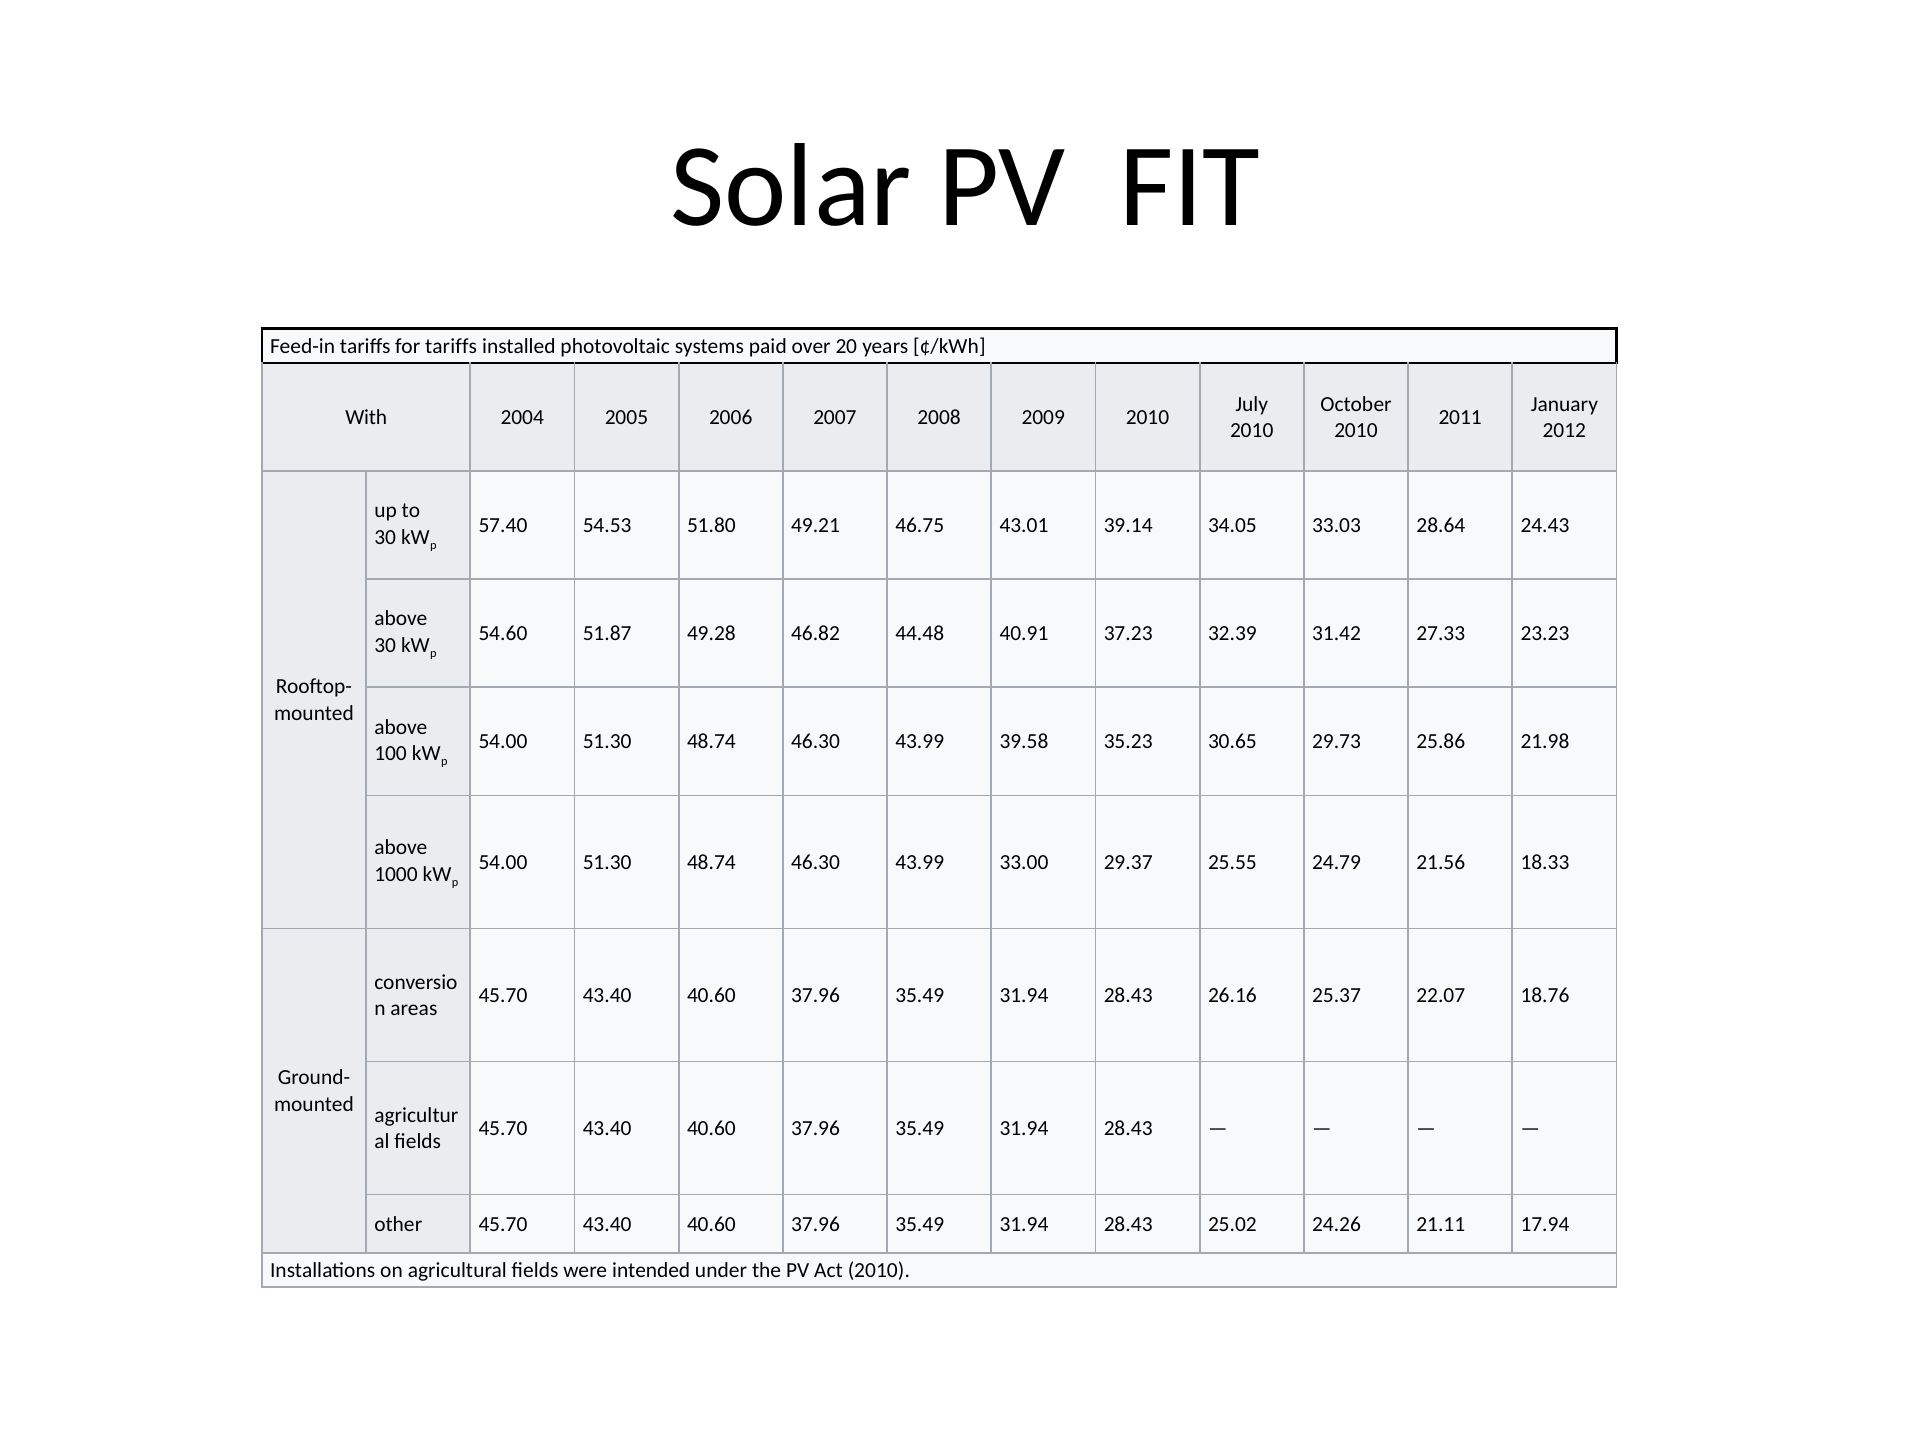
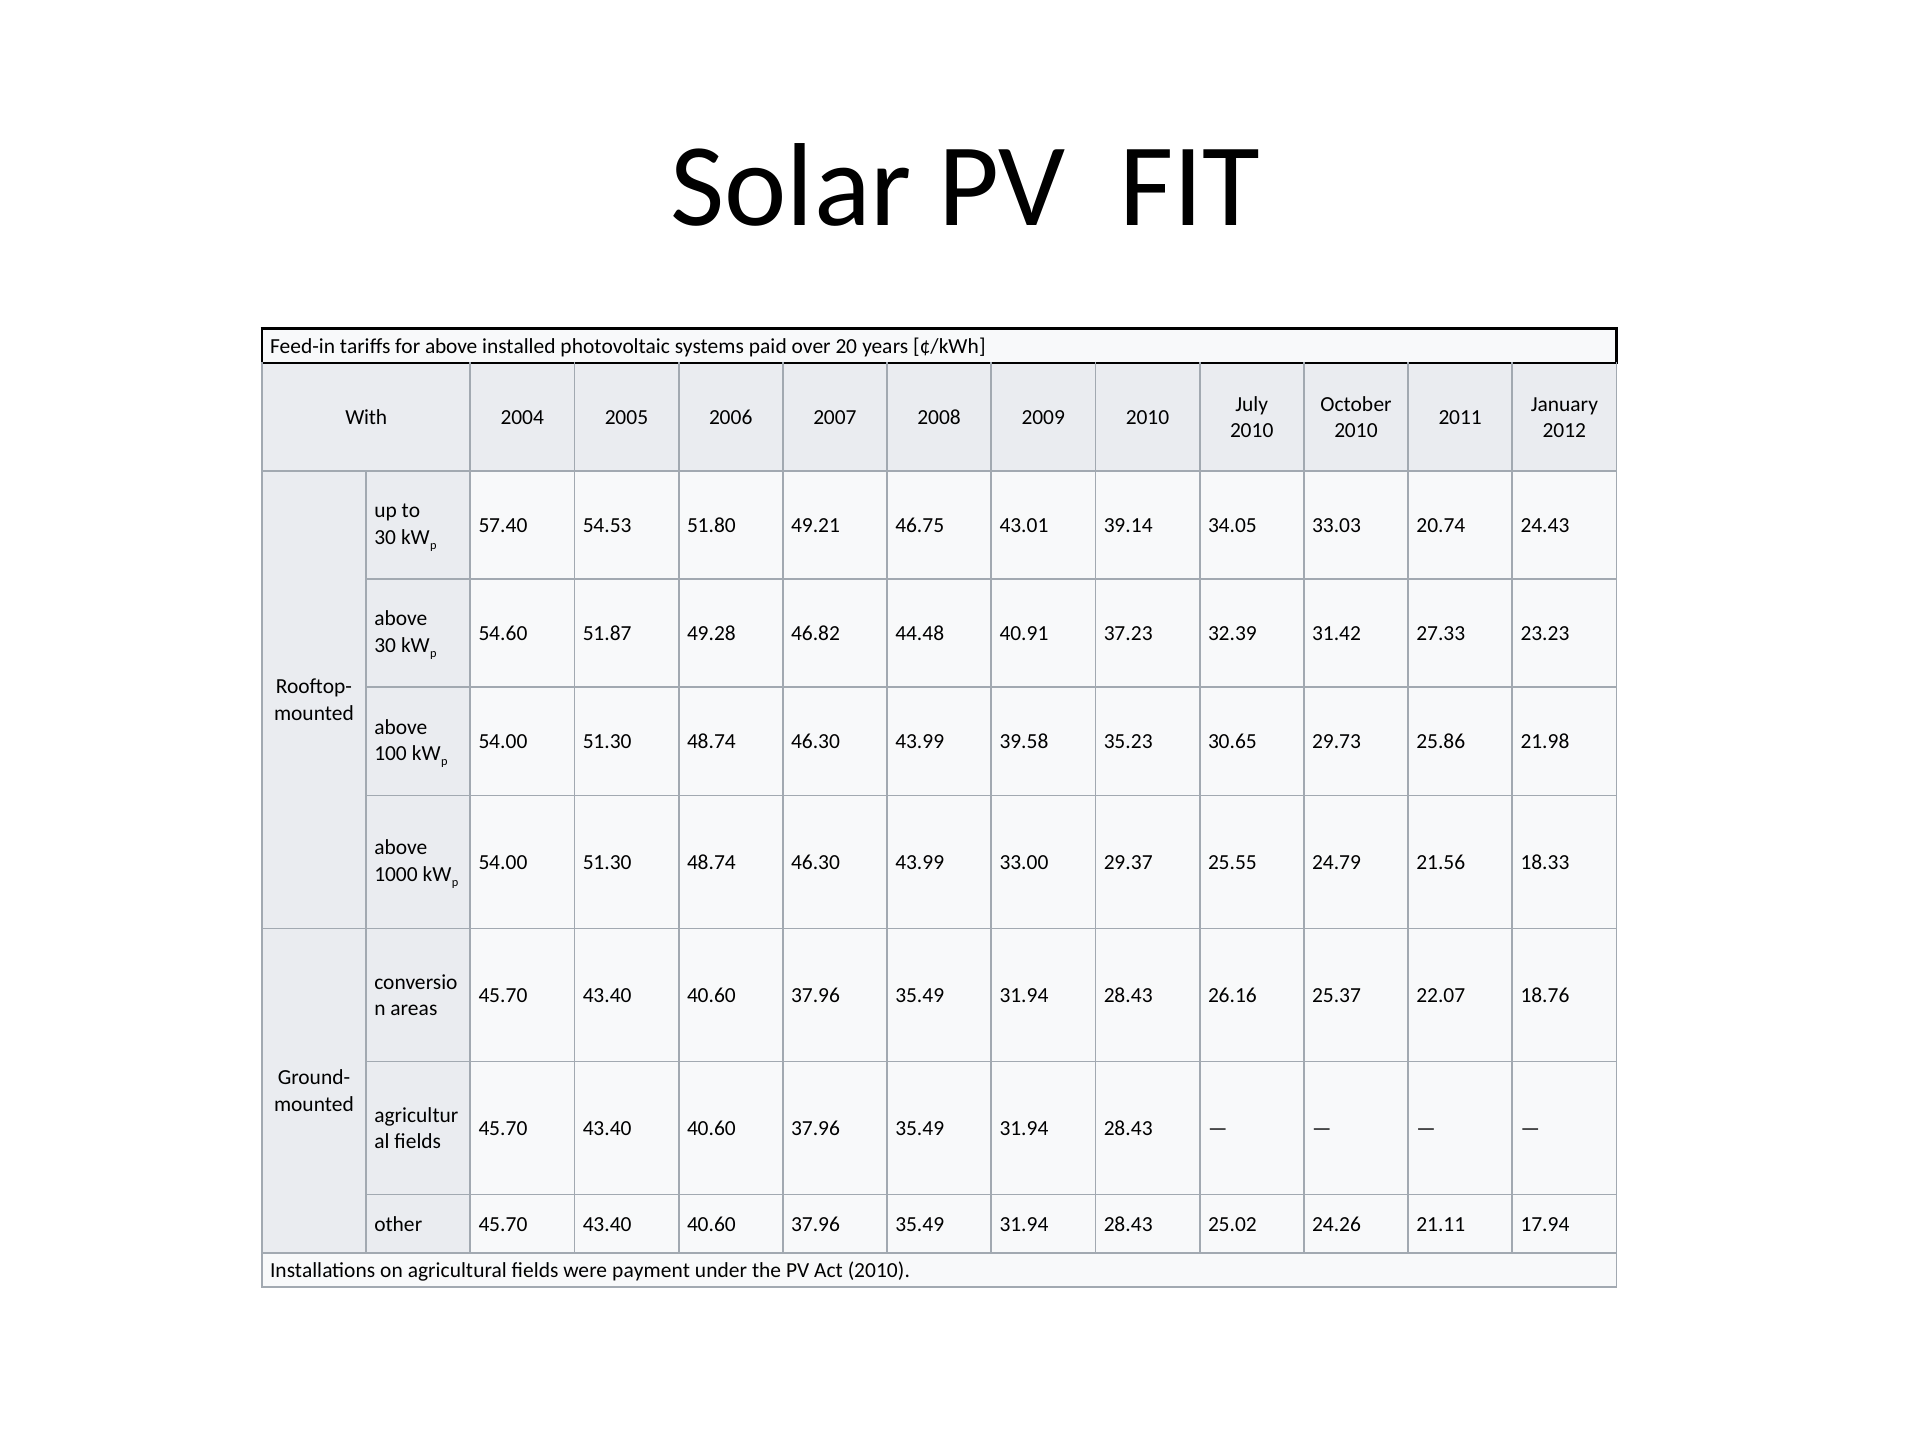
for tariffs: tariffs -> above (451, 346)
28.64: 28.64 -> 20.74 (1441, 526)
intended: intended -> payment (651, 1270)
